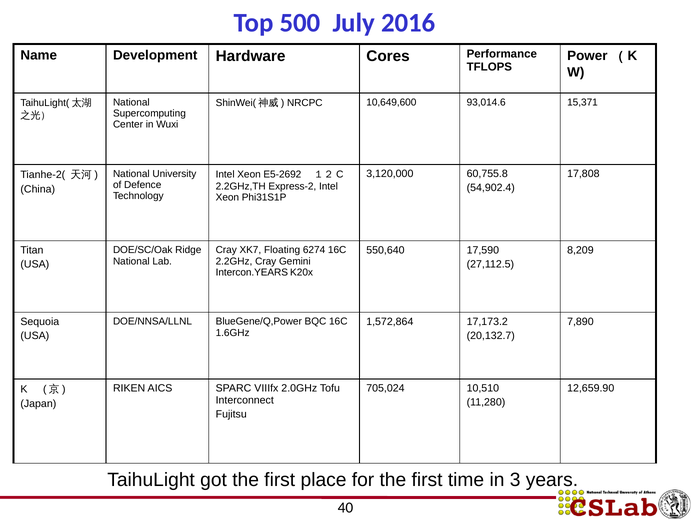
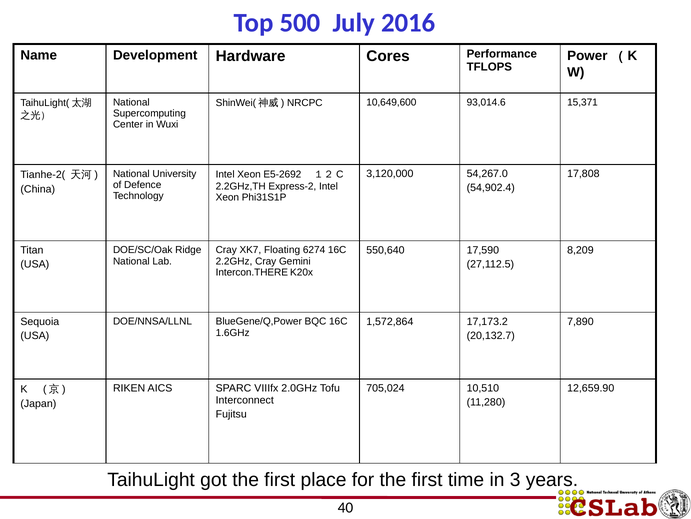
60,755.8: 60,755.8 -> 54,267.0 (487, 174)
Intercon.YEARS: Intercon.YEARS -> Intercon.THERE (252, 272)
